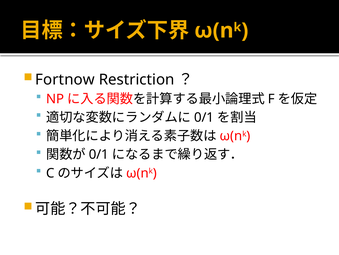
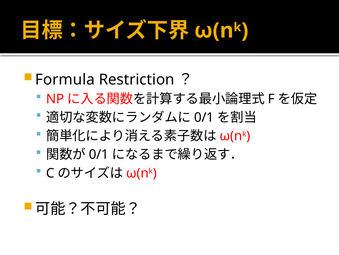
Fortnow: Fortnow -> Formula (65, 79)
